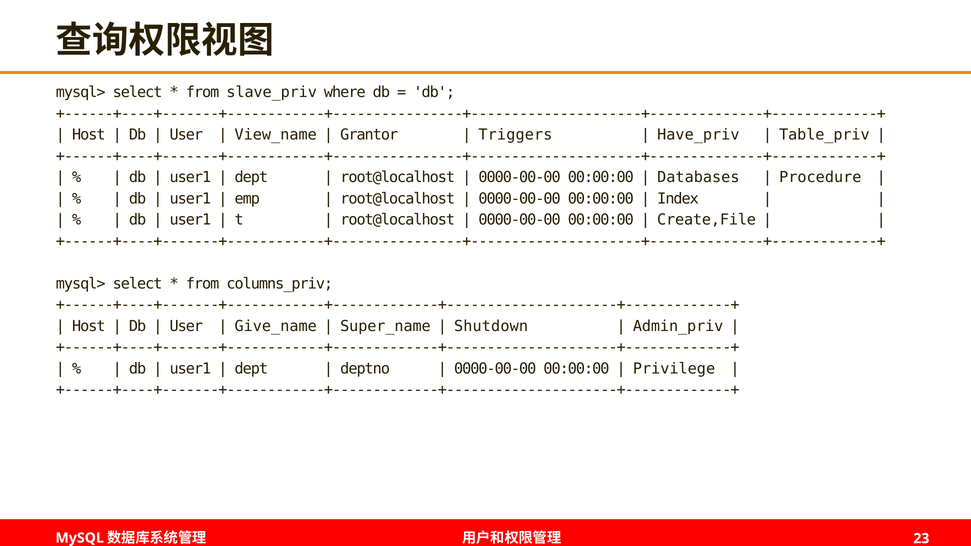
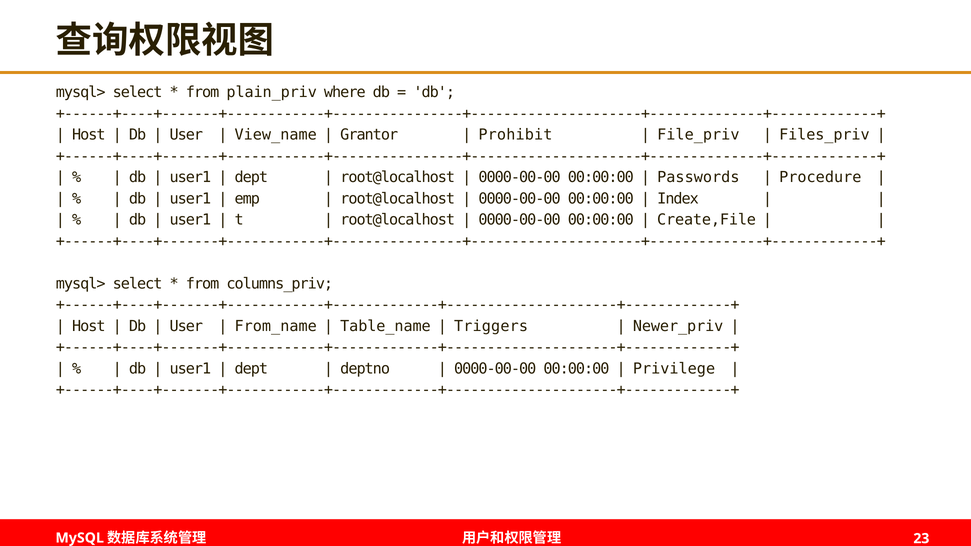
slave_priv: slave_priv -> plain_priv (272, 92)
Triggers: Triggers -> Prohibit (515, 135)
Have_priv: Have_priv -> File_priv (698, 135)
Table_priv: Table_priv -> Files_priv (824, 135)
Databases: Databases -> Passwords (698, 177)
Give_name: Give_name -> From_name (276, 326)
Super_name: Super_name -> Table_name (385, 326)
Shutdown: Shutdown -> Triggers (491, 326)
Admin_priv: Admin_priv -> Newer_priv (678, 326)
